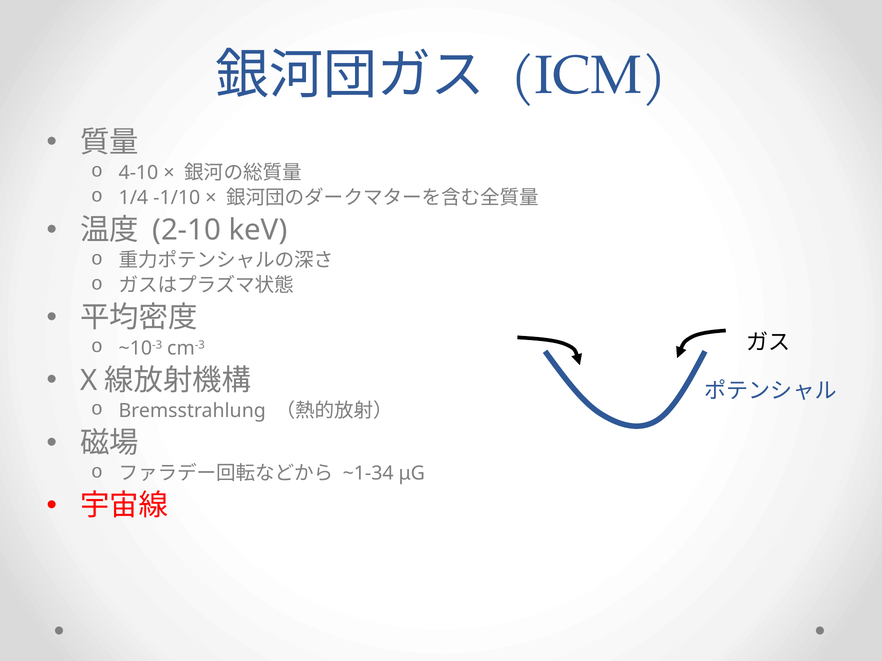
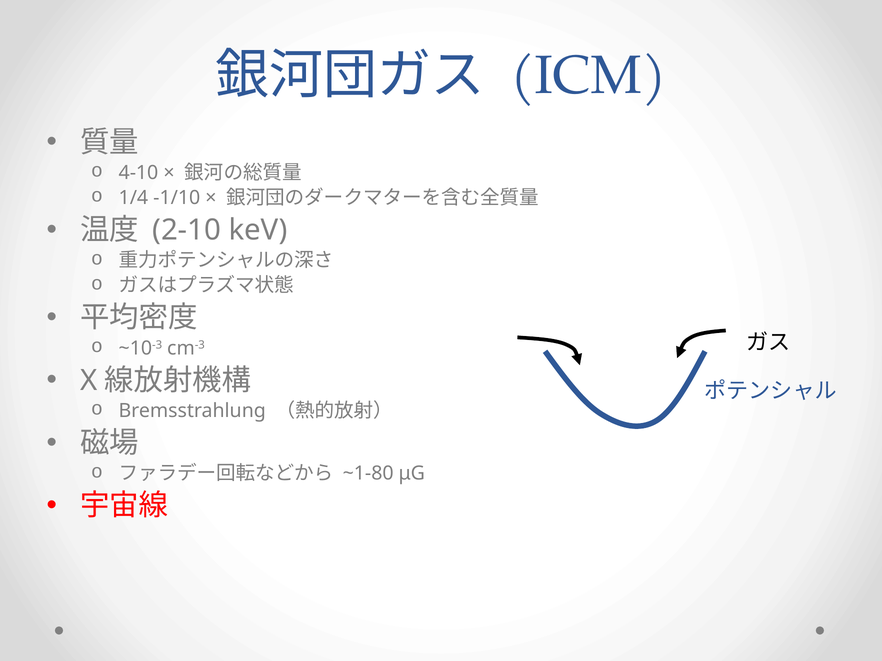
~1-34: ~1-34 -> ~1-80 (368, 474)
